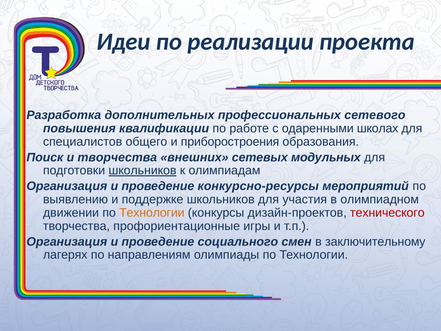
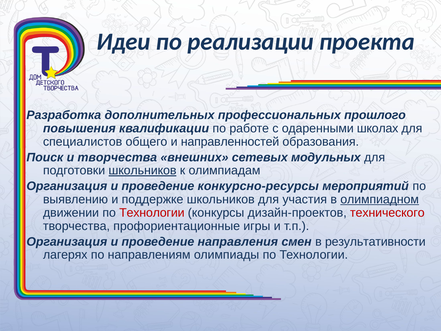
сетевого: сетевого -> прошлого (375, 115)
приборостроения: приборостроения -> направленностей (230, 142)
олимпиадном underline: none -> present (380, 199)
Технологии colour: orange -> red (152, 213)
социального: социального -> направления (238, 242)
заключительному: заключительному -> результативности (375, 242)
